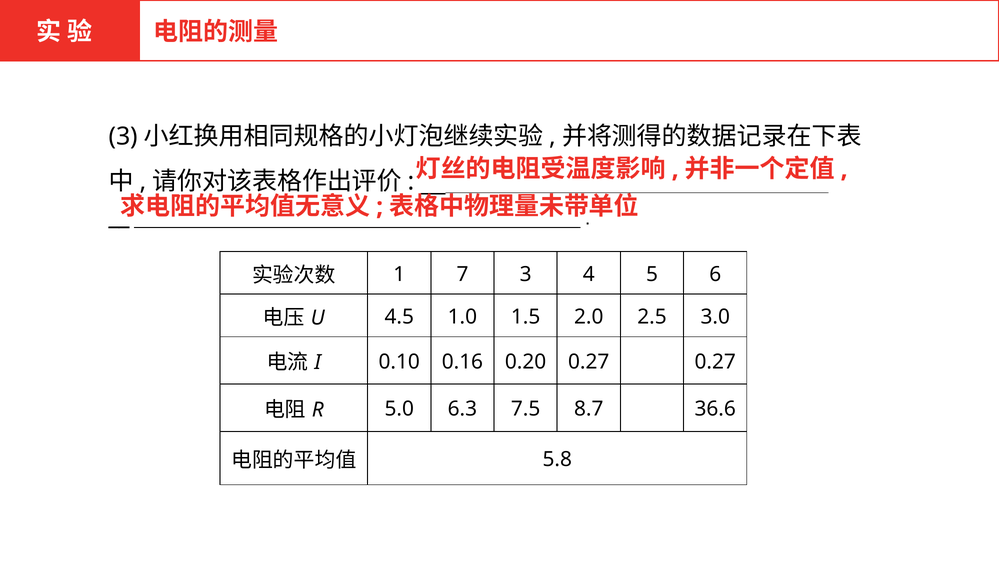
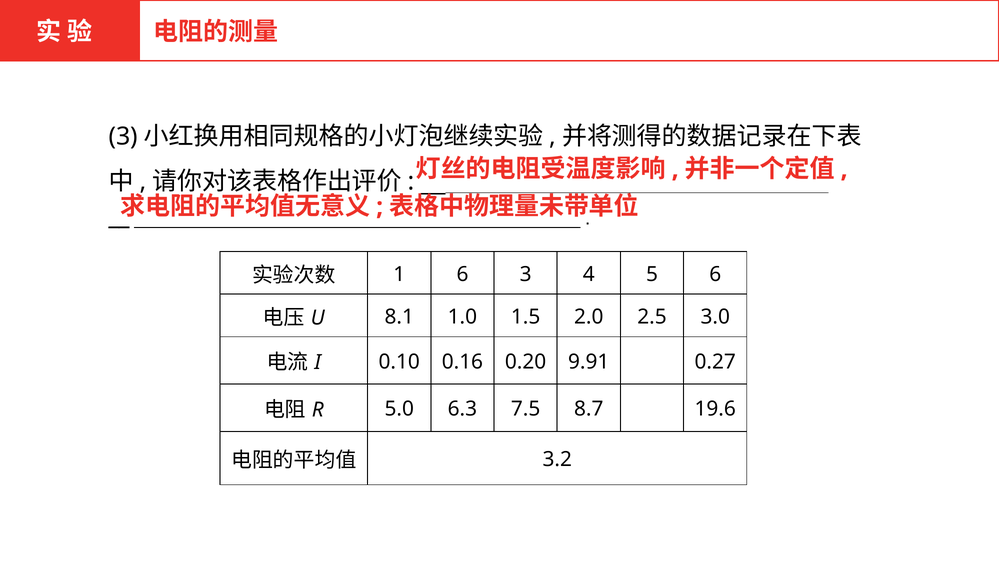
1 7: 7 -> 6 (462, 274)
4.5: 4.5 -> 8.1 (399, 317)
0.20 0.27: 0.27 -> 9.91 (589, 362)
36.6: 36.6 -> 19.6 (715, 409)
5.8: 5.8 -> 3.2 (557, 459)
